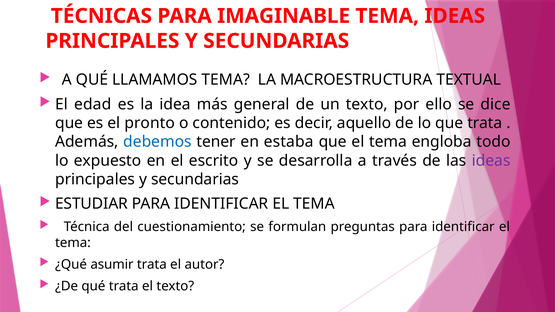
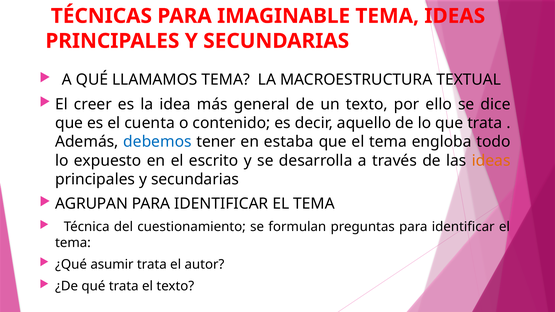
edad: edad -> creer (93, 104)
pronto: pronto -> cuenta (150, 123)
ideas colour: purple -> orange (491, 161)
ESTUDIAR: ESTUDIAR -> AGRUPAN (92, 204)
